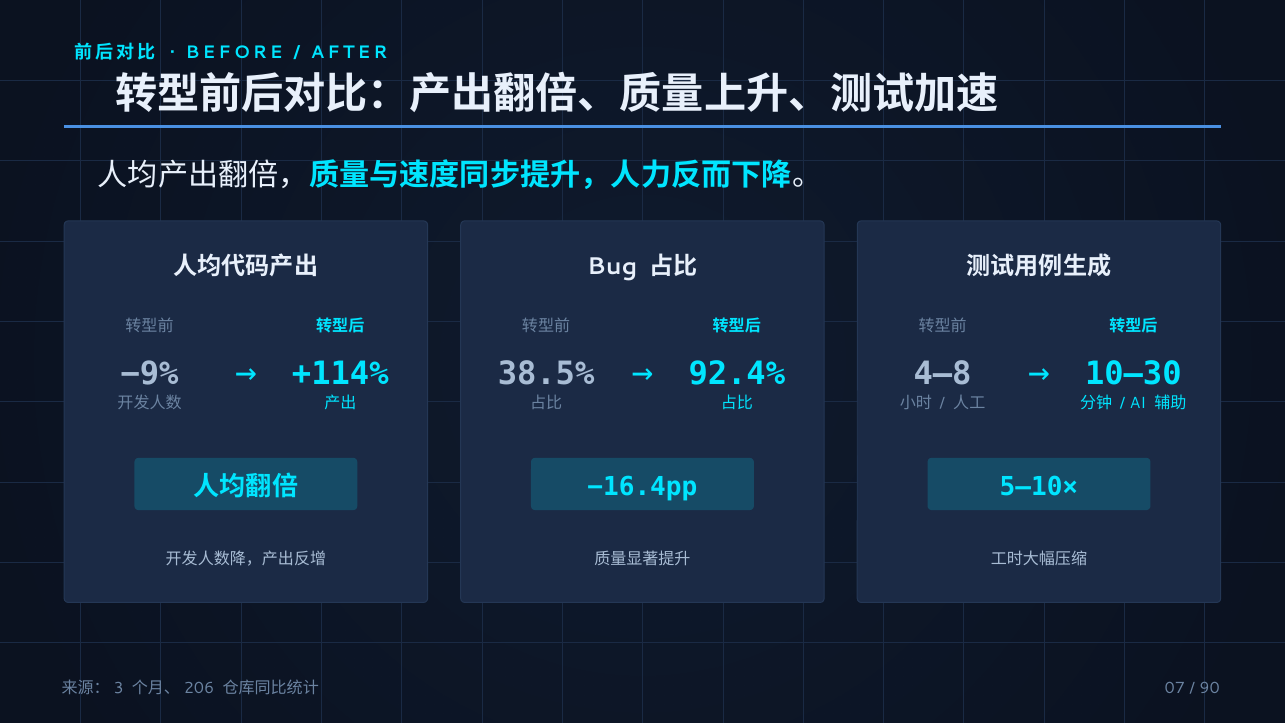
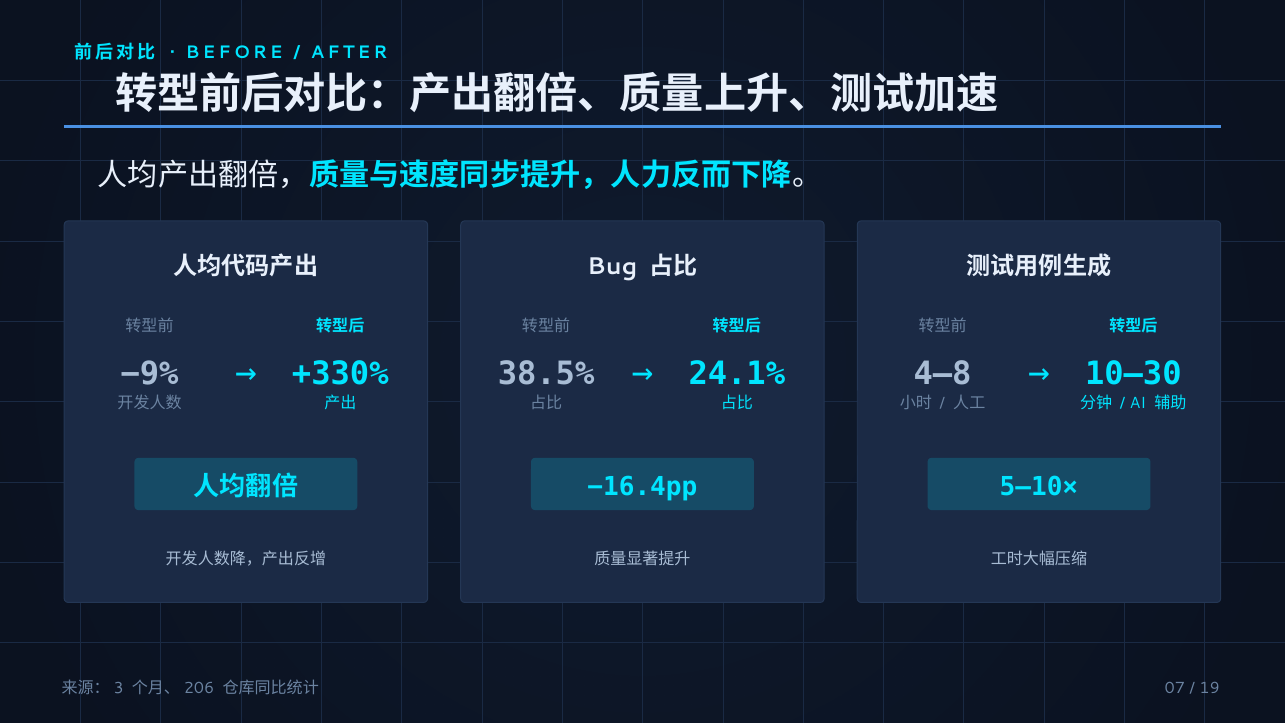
+114%: +114% -> +330% (340, 374)
92.4%: 92.4% -> 24.1% (737, 374)
90: 90 -> 19 (1210, 688)
